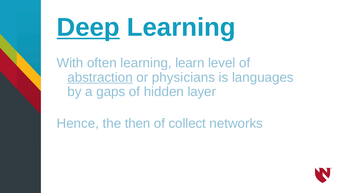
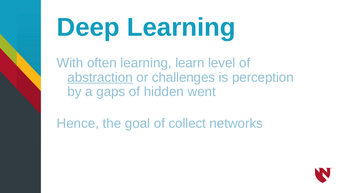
Deep underline: present -> none (88, 28)
physicians: physicians -> challenges (184, 78)
languages: languages -> perception (263, 78)
layer: layer -> went (202, 92)
then: then -> goal (138, 124)
